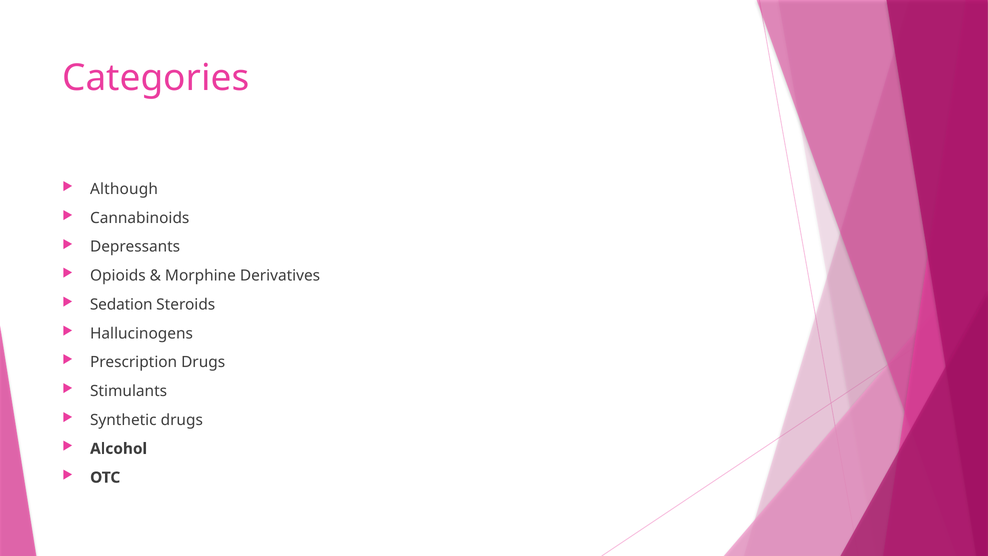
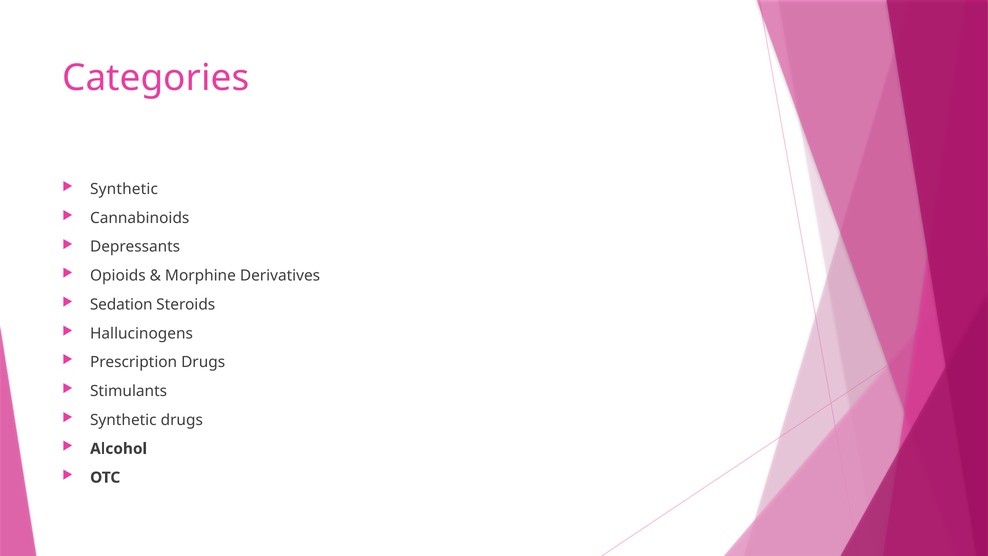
Although: Although -> Synthetic (124, 189)
